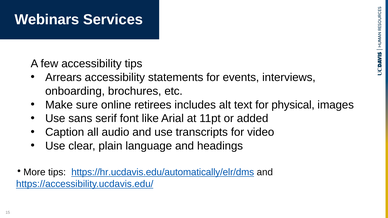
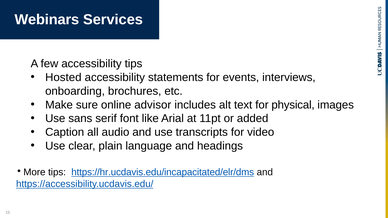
Arrears: Arrears -> Hosted (63, 77)
retirees: retirees -> advisor (153, 105)
https://hr.ucdavis.edu/automatically/elr/dms: https://hr.ucdavis.edu/automatically/elr/dms -> https://hr.ucdavis.edu/incapacitated/elr/dms (163, 172)
